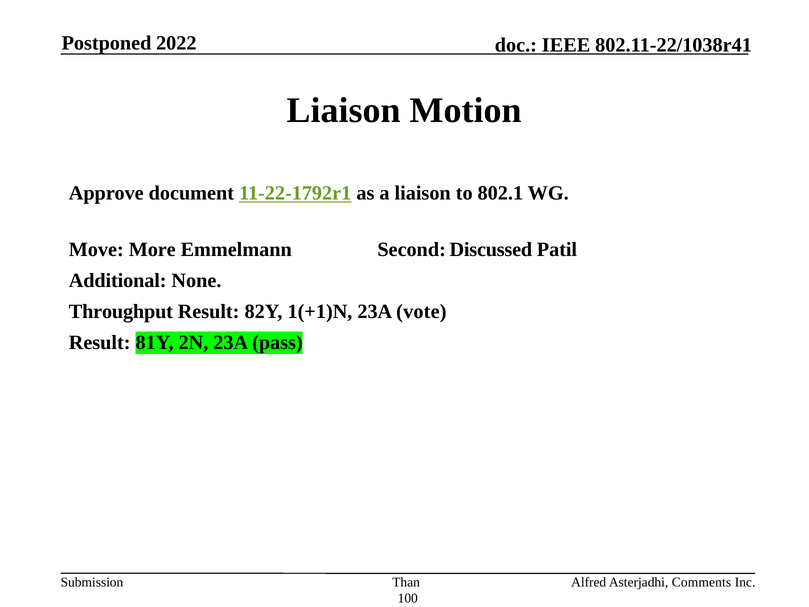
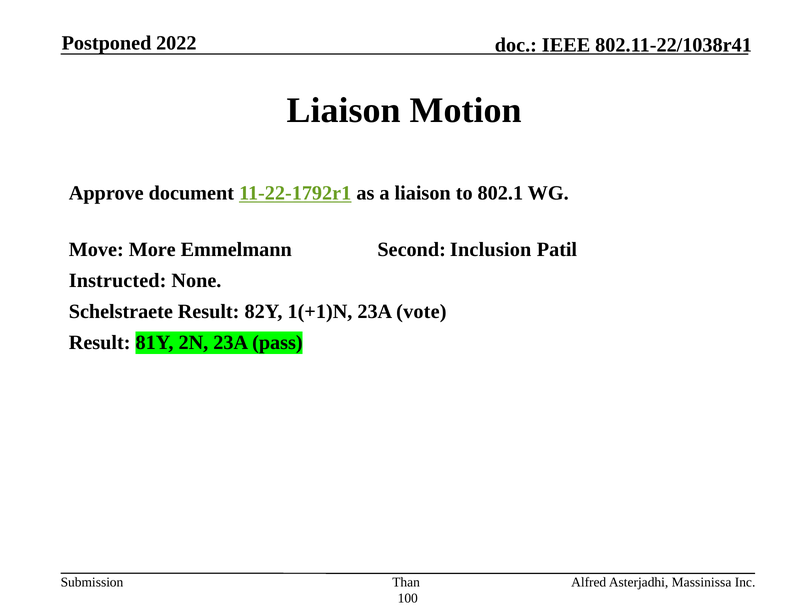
Discussed: Discussed -> Inclusion (491, 250)
Additional: Additional -> Instructed (118, 281)
Throughput: Throughput -> Schelstraete (121, 312)
Comments: Comments -> Massinissa (702, 582)
